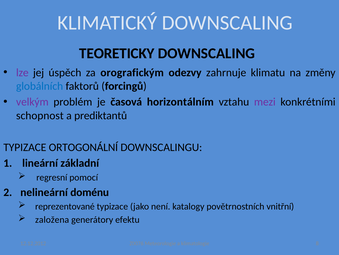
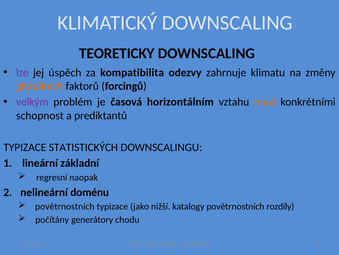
orografickým: orografickým -> kompatibilita (132, 72)
globálních colour: blue -> orange (40, 86)
mezi colour: purple -> orange (265, 102)
ORTOGONÁLNÍ: ORTOGONÁLNÍ -> STATISTICKÝCH (83, 147)
pomocí: pomocí -> naopak (84, 177)
reprezentované: reprezentované -> povětrnostních (65, 206)
není: není -> nižší (161, 206)
vnitřní: vnitřní -> rozdíly (280, 206)
založena: založena -> počítány (52, 219)
efektu: efektu -> chodu (127, 219)
